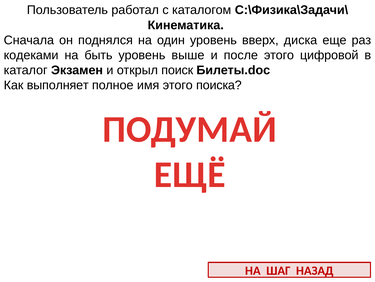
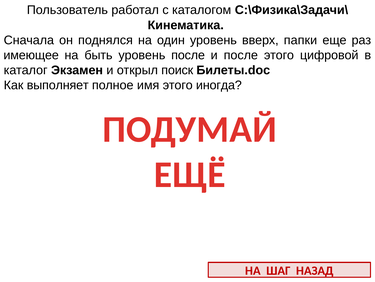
диска: диска -> папки (300, 40)
кодеками: кодеками -> имеющее (31, 55)
уровень выше: выше -> после (188, 55)
поиска: поиска -> иногда (219, 85)
